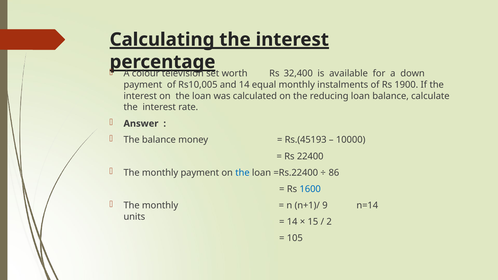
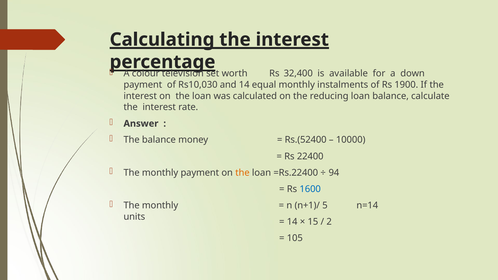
Rs10,005: Rs10,005 -> Rs10,030 (198, 85)
Rs.(45193: Rs.(45193 -> Rs.(52400 (306, 140)
the colour: blue -> orange (242, 173)
86: 86 -> 94 (334, 173)
9: 9 -> 5 (325, 206)
